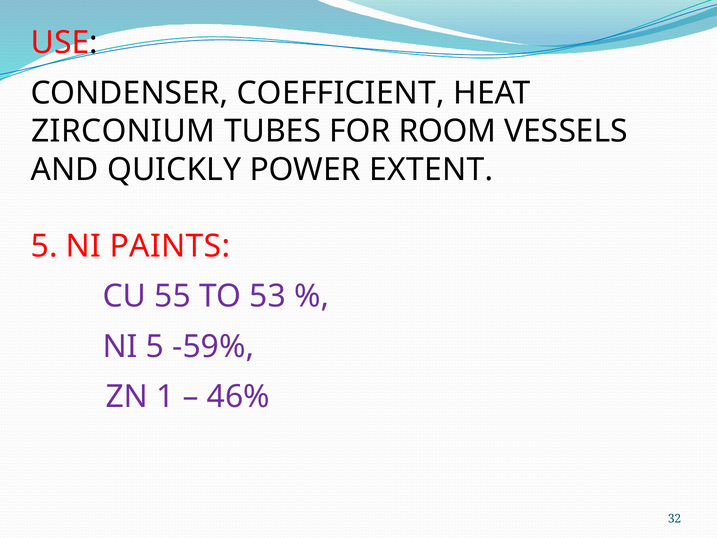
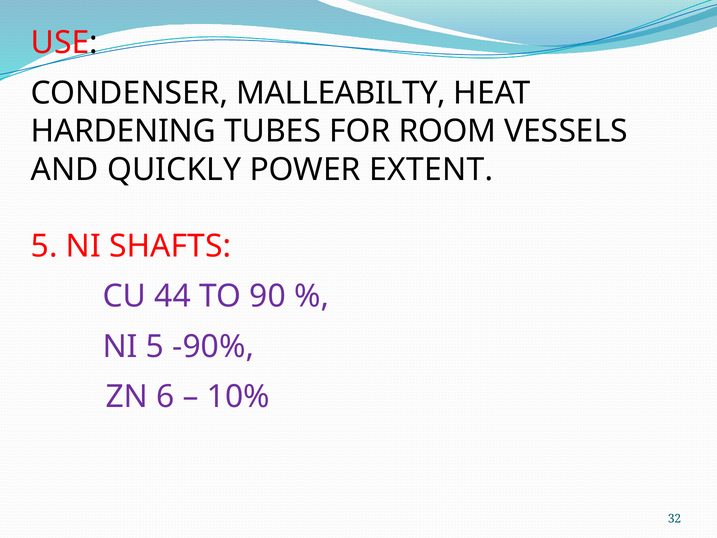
COEFFICIENT: COEFFICIENT -> MALLEABILTY (341, 93)
ZIRCONIUM: ZIRCONIUM -> HARDENING (123, 131)
PAINTS: PAINTS -> SHAFTS (170, 246)
55: 55 -> 44 (173, 296)
53: 53 -> 90 (268, 296)
-59%: -59% -> -90% (213, 346)
1: 1 -> 6 (165, 397)
46%: 46% -> 10% (238, 397)
